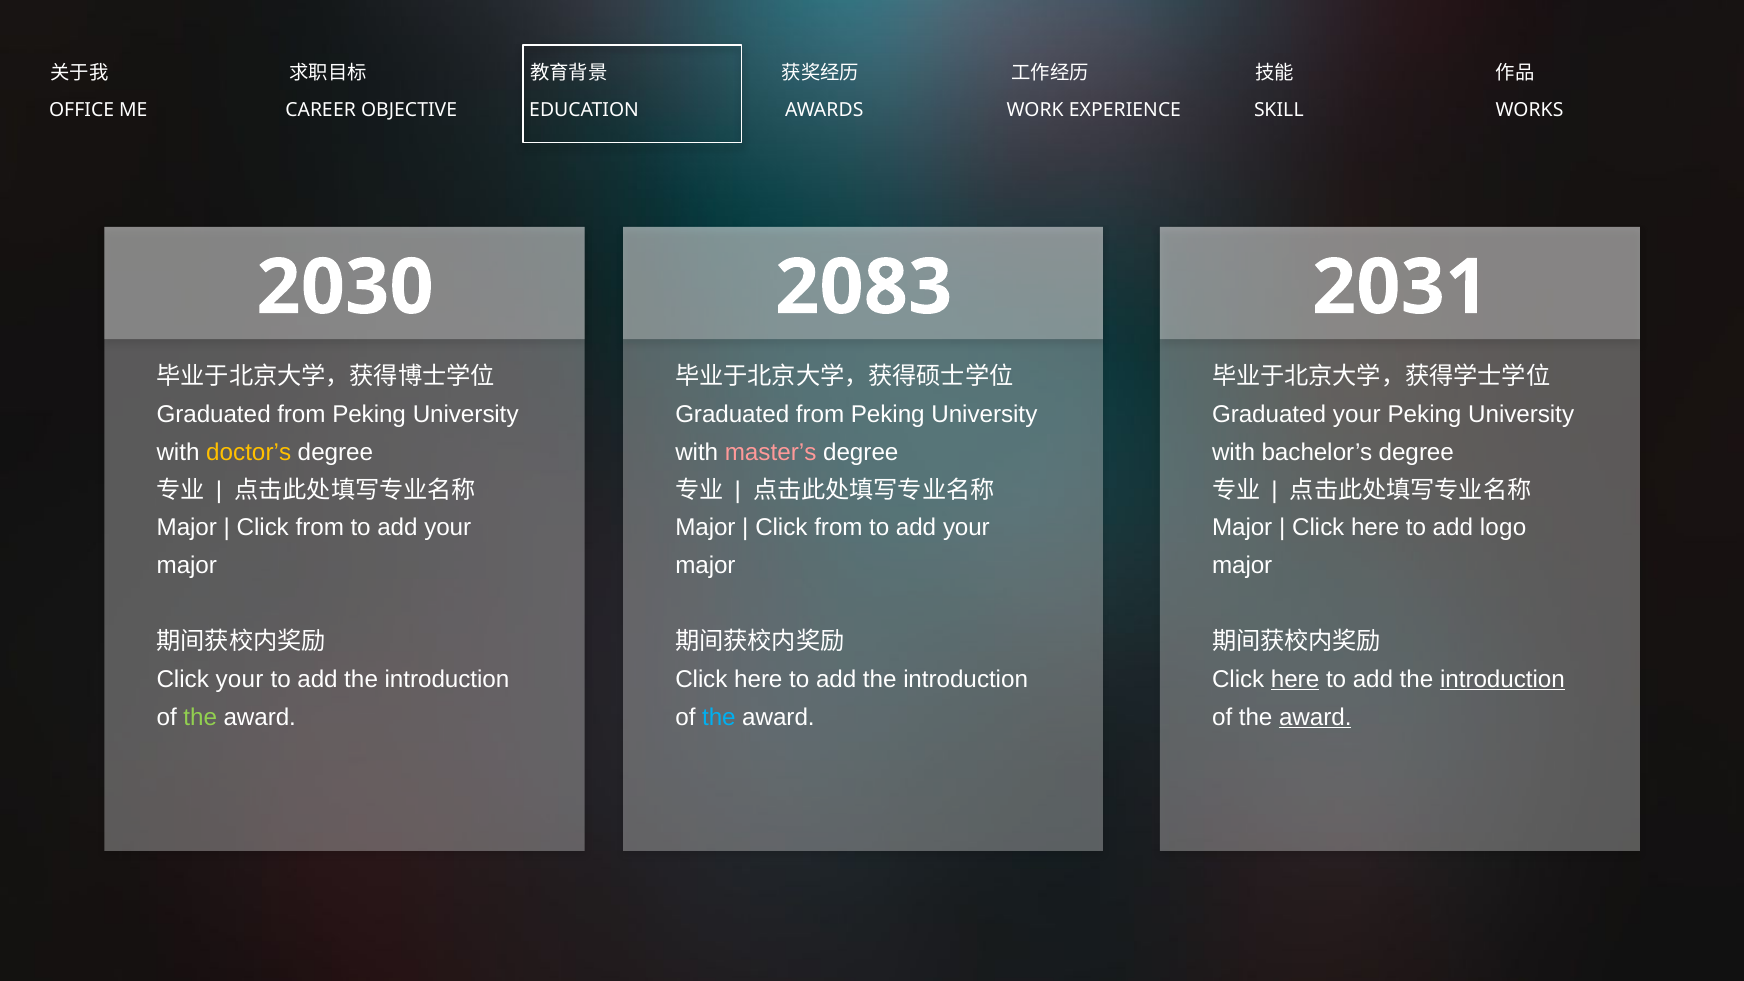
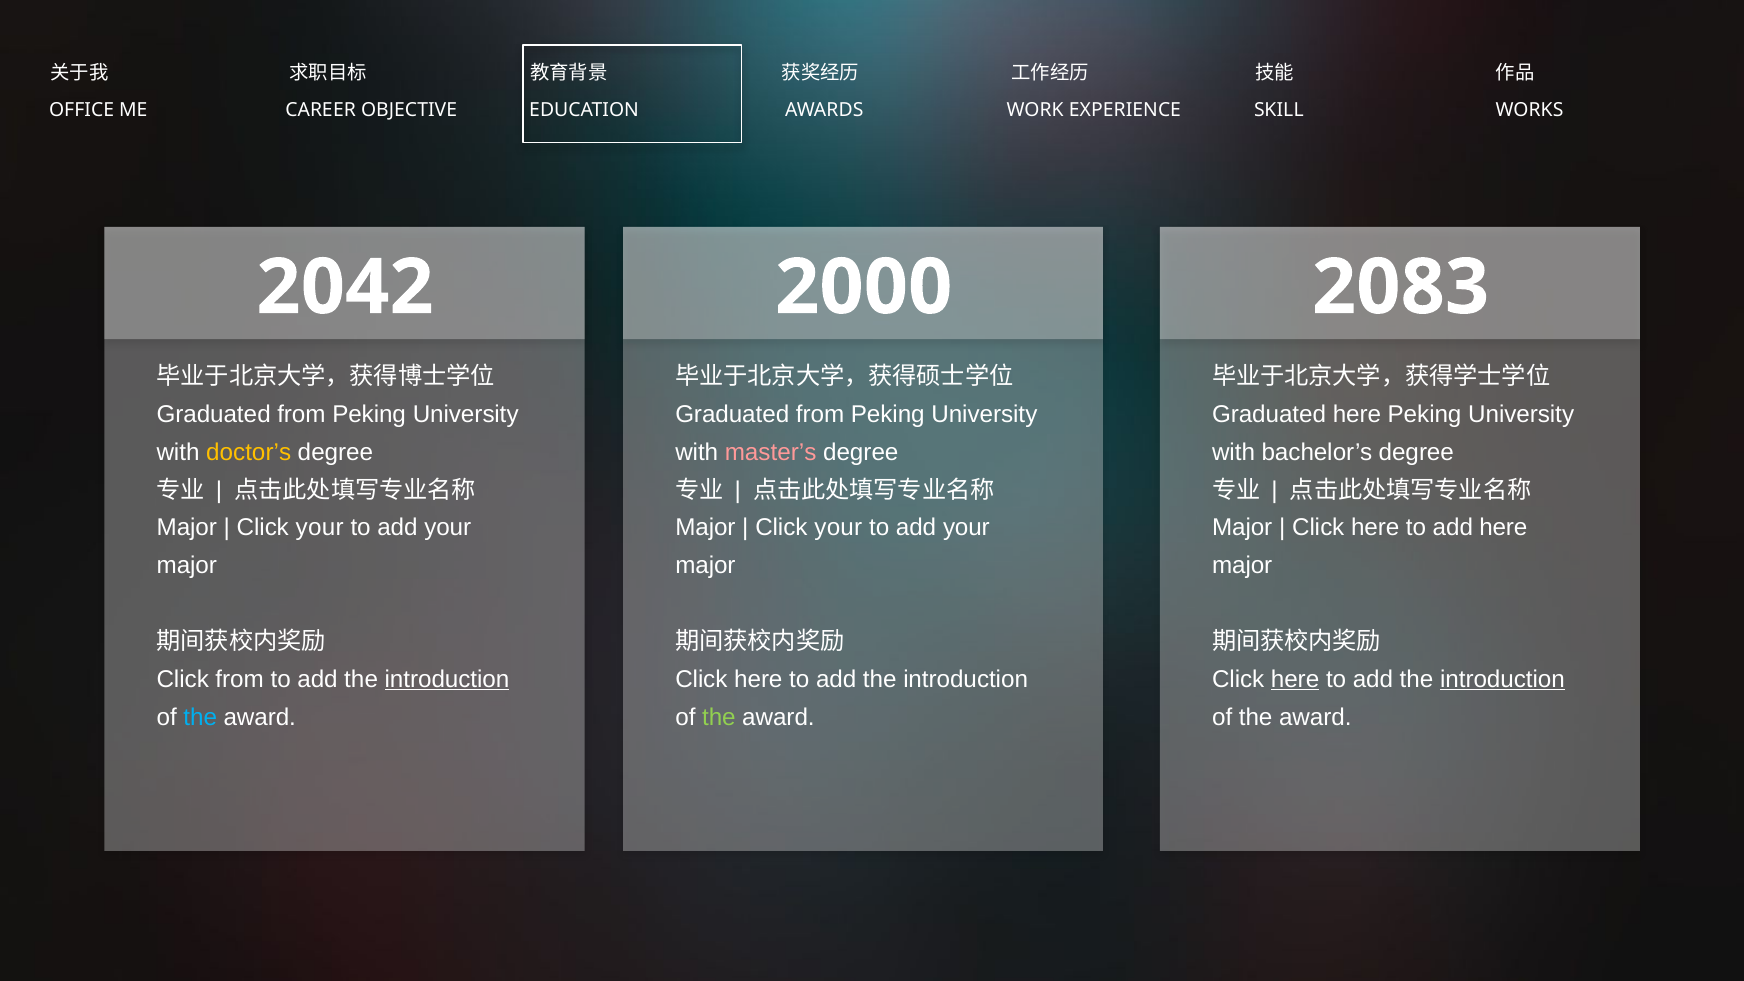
2030: 2030 -> 2042 (345, 288)
2083: 2083 -> 2000 (864, 288)
2031: 2031 -> 2083 (1401, 288)
Graduated your: your -> here (1357, 414)
from: from -> your (320, 528)
from: from -> your (838, 528)
add logo: logo -> here (1503, 528)
Click your: your -> from (240, 679)
introduction underline: none -> present (447, 679)
the colour: light green -> light blue (200, 717)
the colour: light blue -> light green (719, 717)
award underline: present -> none (1315, 717)
